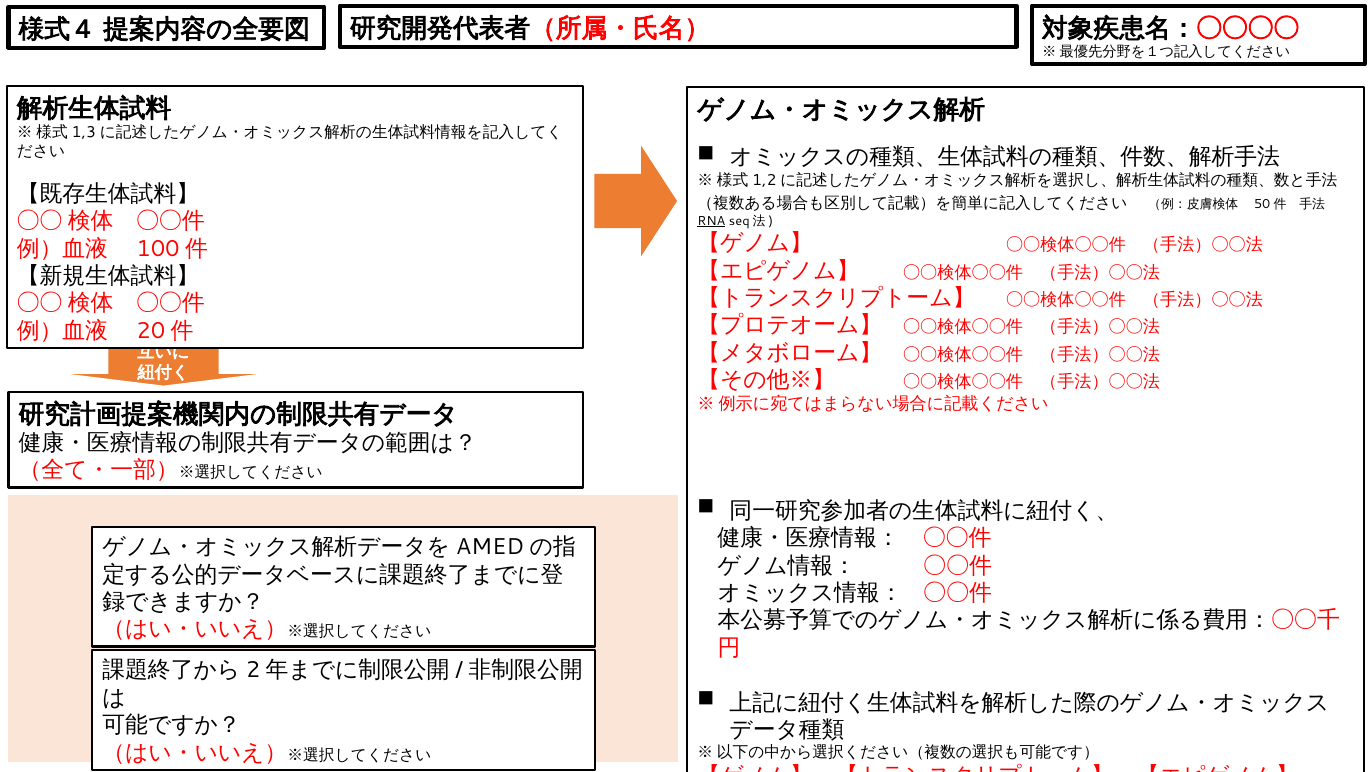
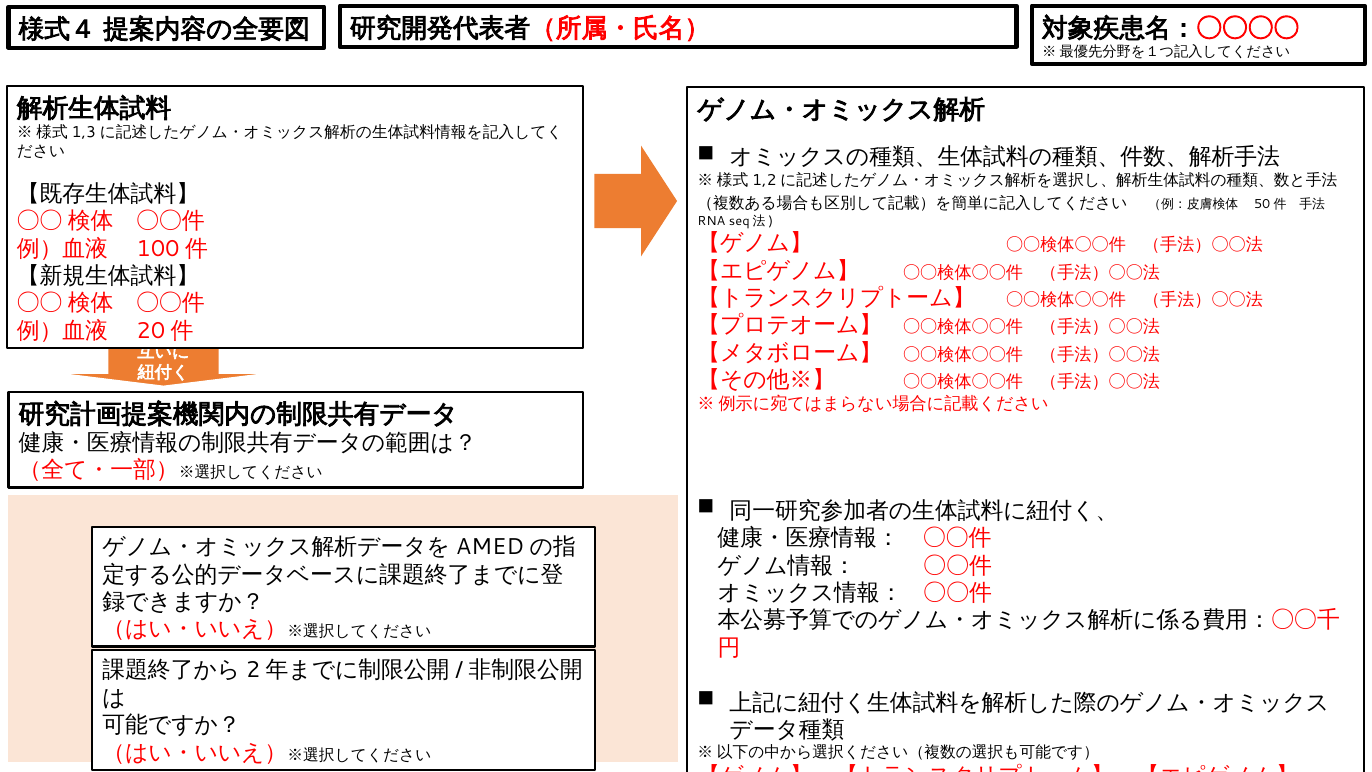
RNA underline: present -> none (711, 221)
